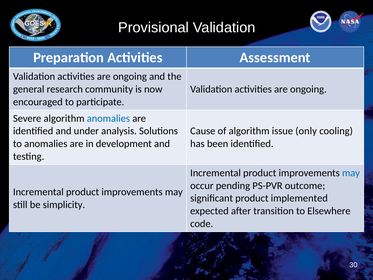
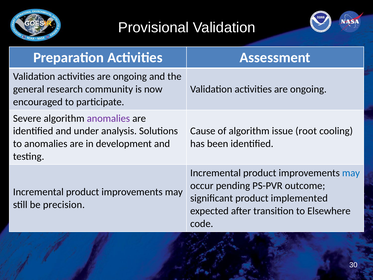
anomalies colour: blue -> purple (108, 118)
only: only -> root (306, 131)
simplicity: simplicity -> precision (64, 204)
